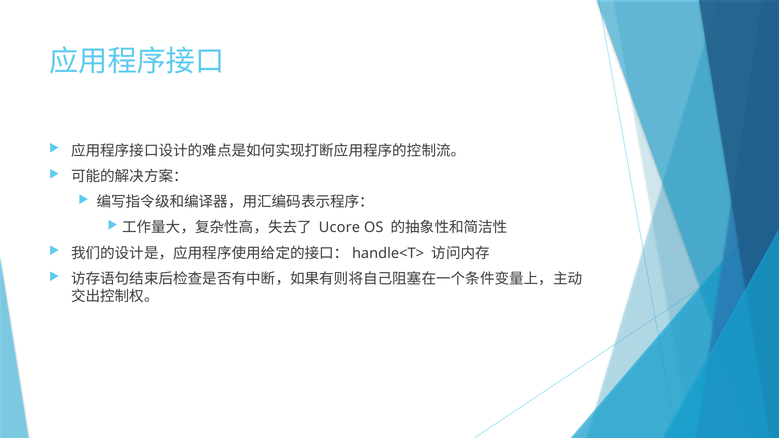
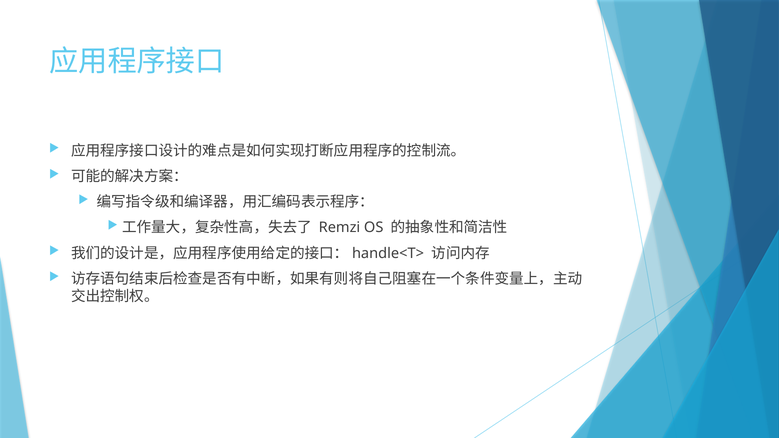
Ucore: Ucore -> Remzi (339, 228)
